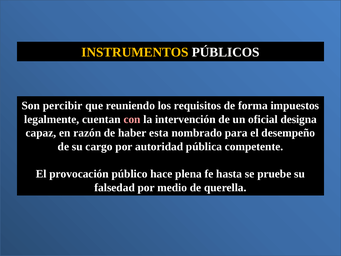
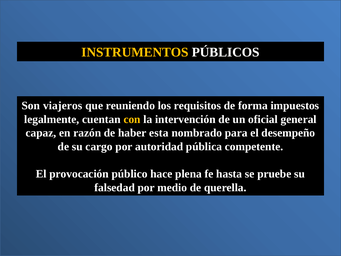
percibir: percibir -> viajeros (63, 106)
con colour: pink -> yellow (132, 119)
designa: designa -> general (299, 119)
